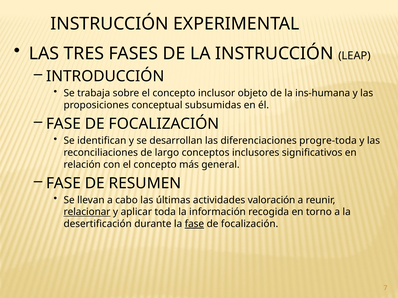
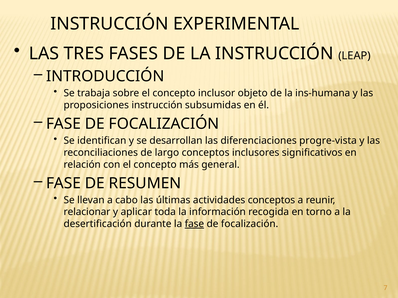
proposiciones conceptual: conceptual -> instrucción (157, 105)
progre-toda: progre-toda -> progre-vista (328, 141)
actividades valoración: valoración -> conceptos (271, 200)
relacionar underline: present -> none (87, 212)
